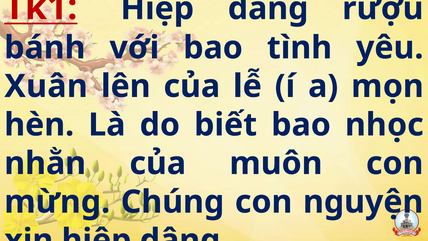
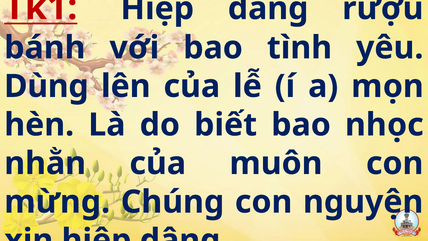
Xuân: Xuân -> Dùng (46, 86)
